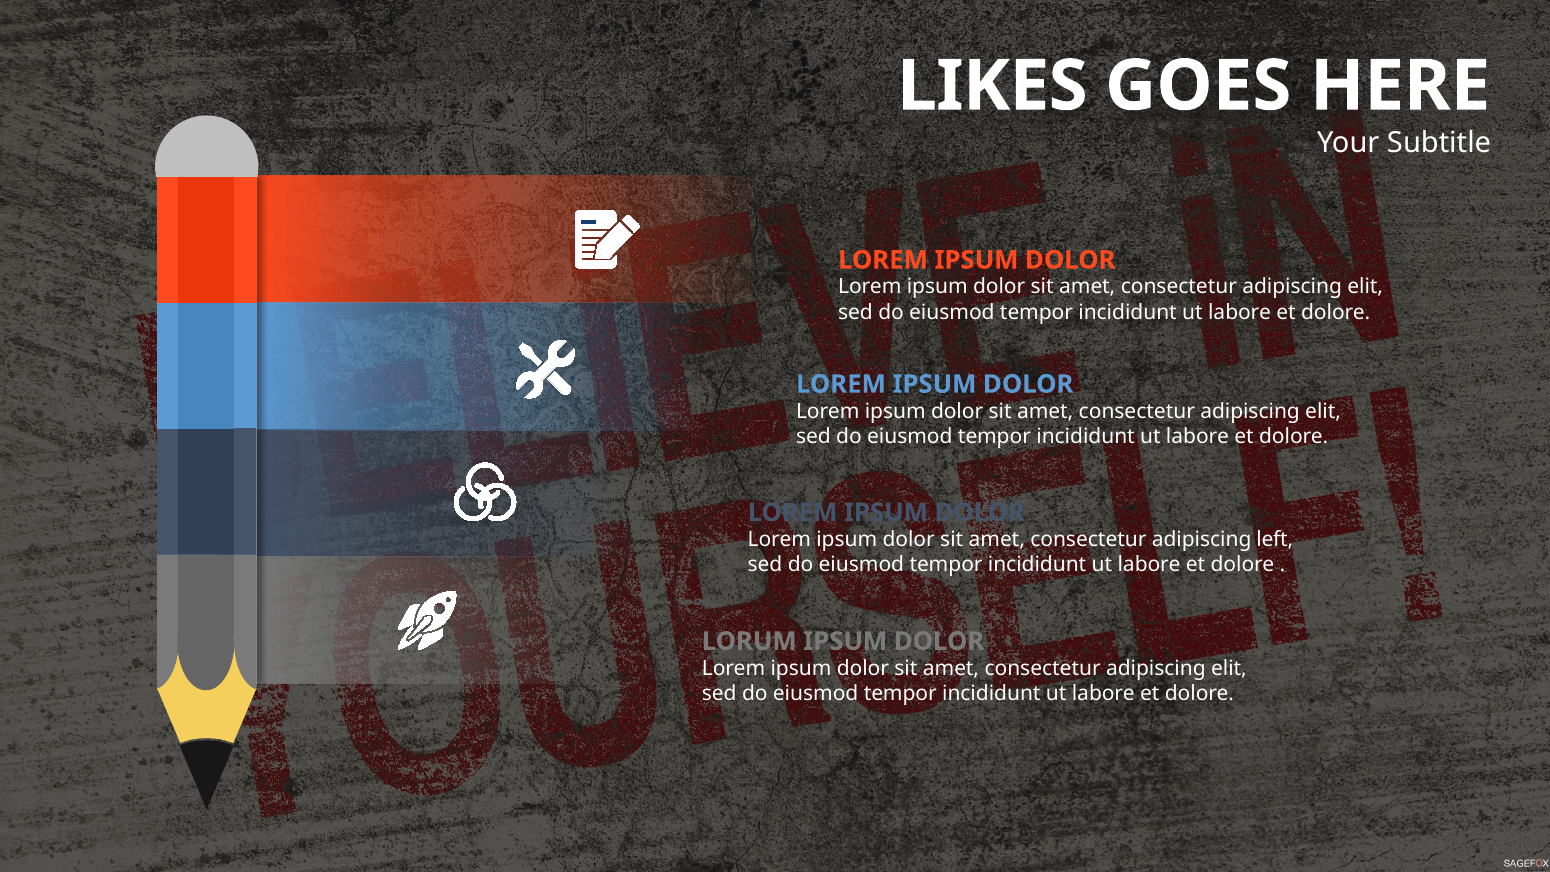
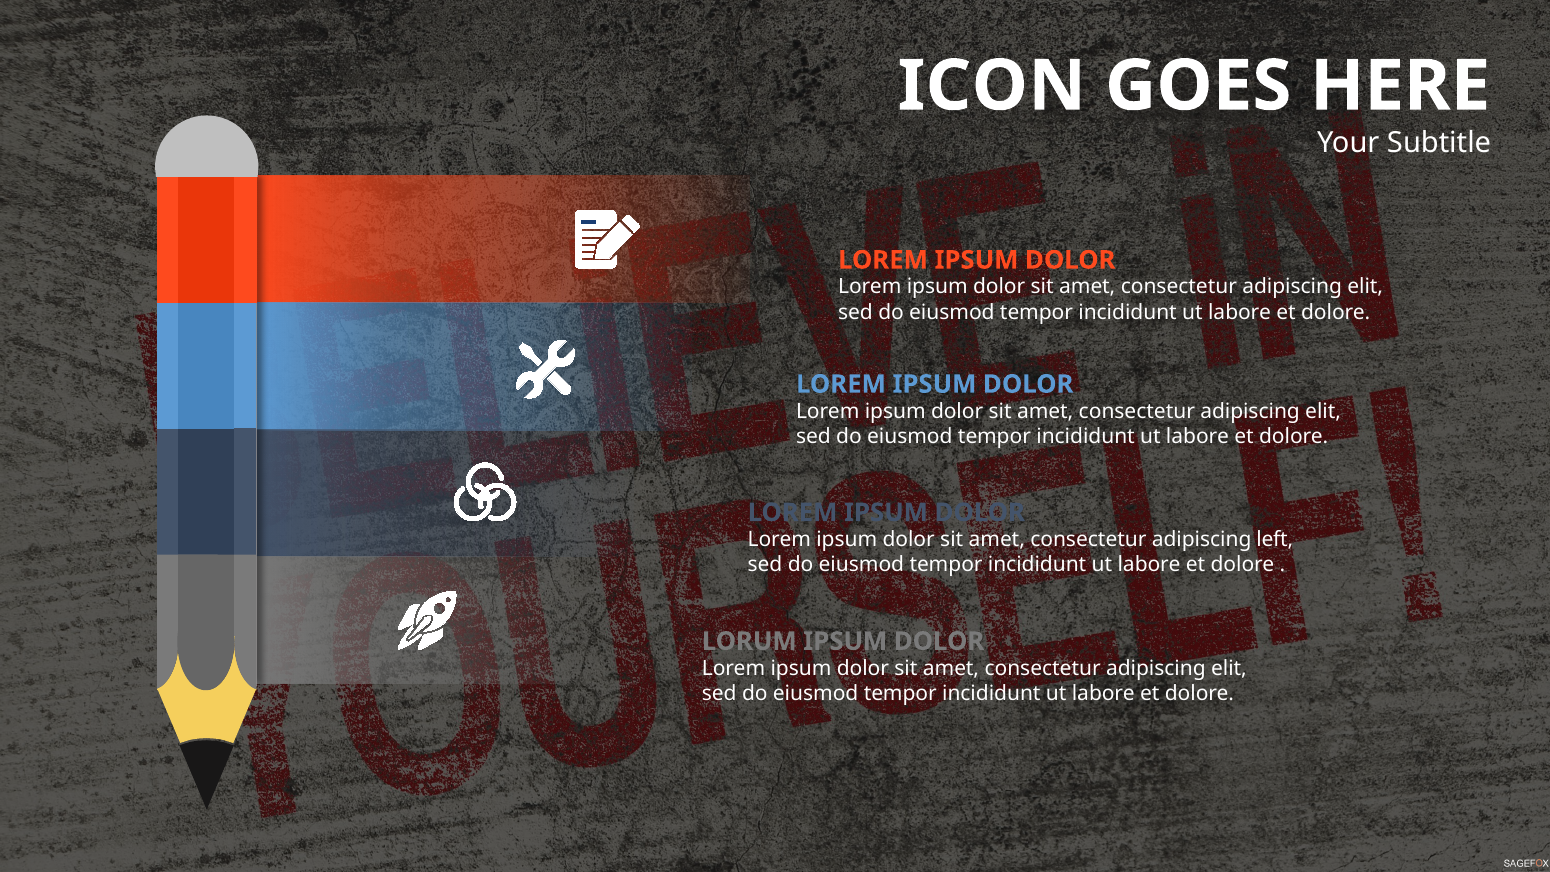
LIKES: LIKES -> ICON (992, 86)
